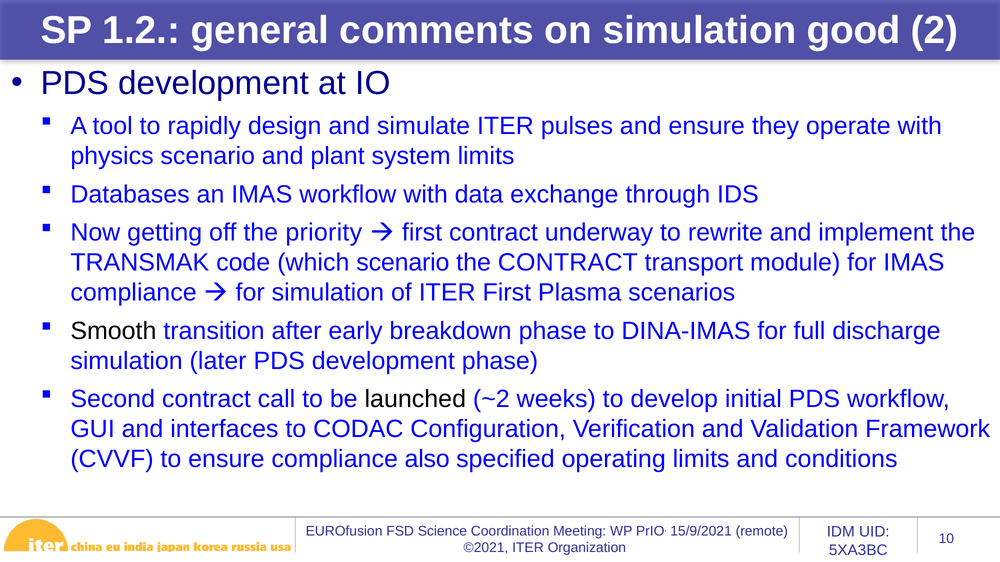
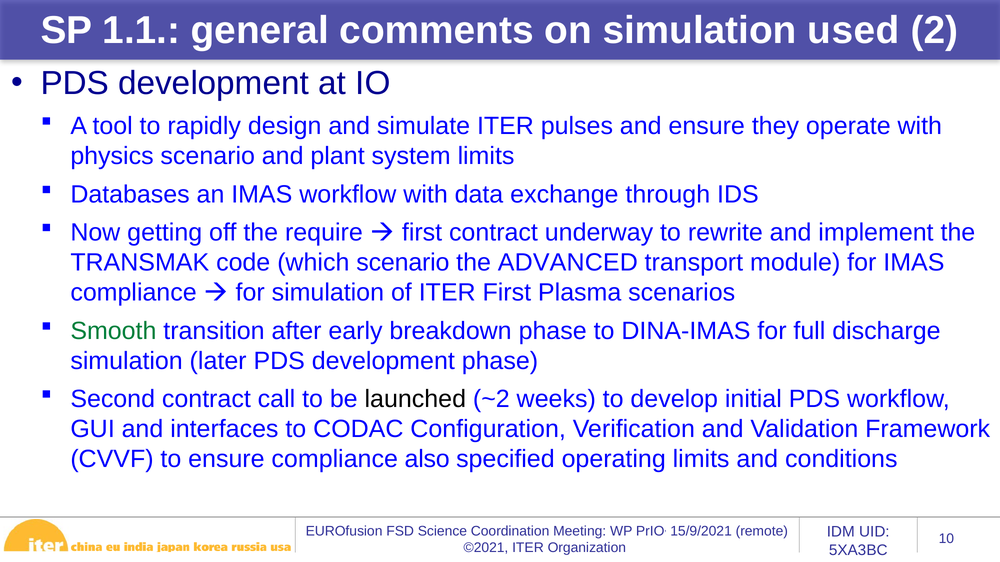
1.2: 1.2 -> 1.1 (141, 31)
good: good -> used (853, 31)
priority: priority -> require (324, 233)
the CONTRACT: CONTRACT -> ADVANCED (568, 263)
Smooth colour: black -> green (113, 331)
